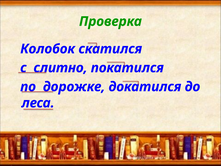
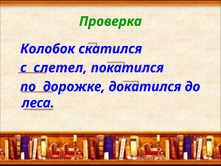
слитно: слитно -> слетел (60, 68)
